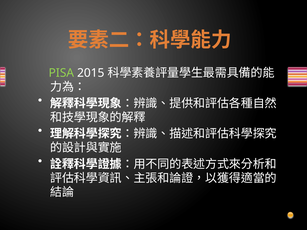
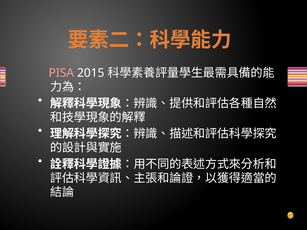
PISA colour: light green -> pink (61, 73)
